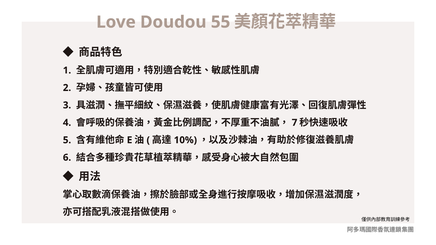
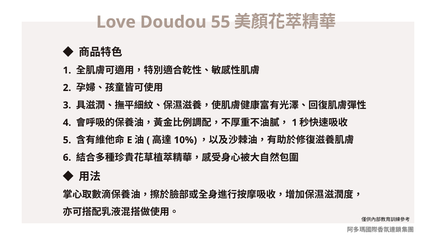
7: 7 -> 1 (295, 123)
